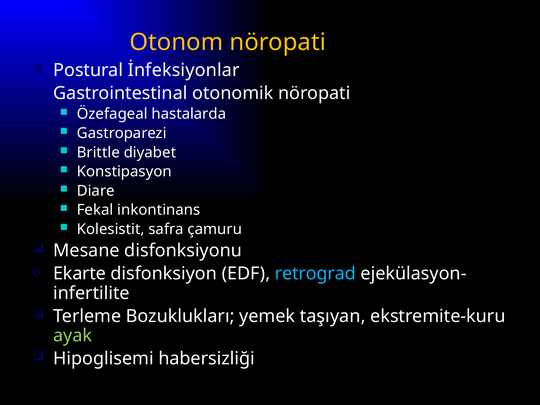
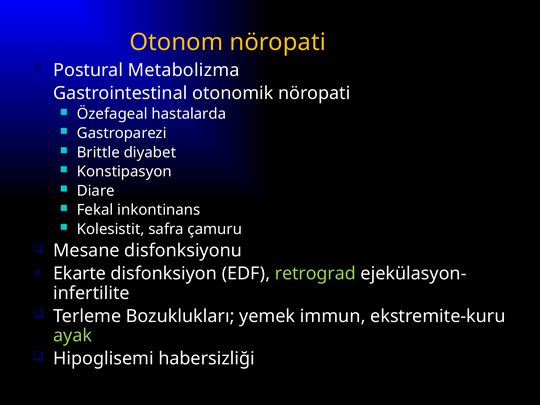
İnfeksiyonlar: İnfeksiyonlar -> Metabolizma (184, 70)
retrograd colour: light blue -> light green (315, 274)
taşıyan: taşıyan -> immun (333, 316)
